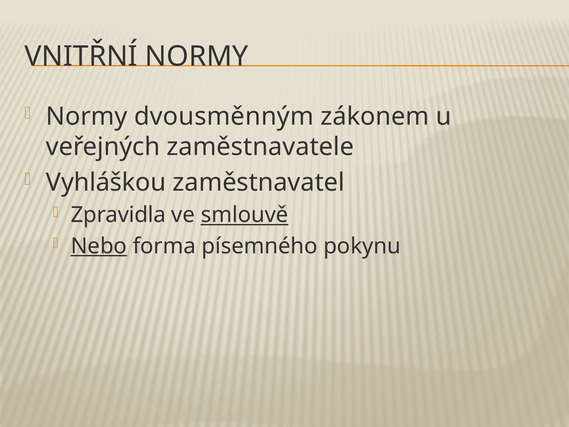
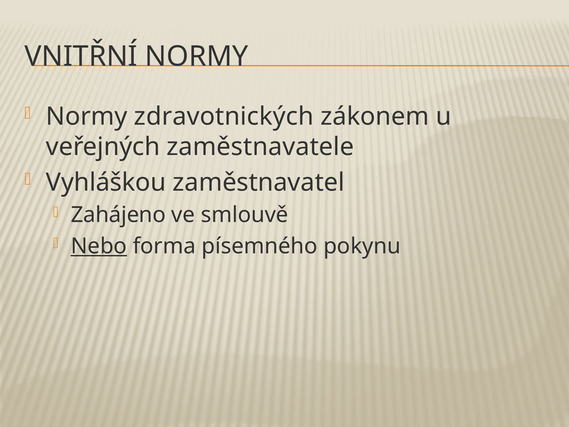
dvousměnným: dvousměnným -> zdravotnických (224, 116)
Zpravidla: Zpravidla -> Zahájeno (118, 215)
smlouvě underline: present -> none (245, 215)
